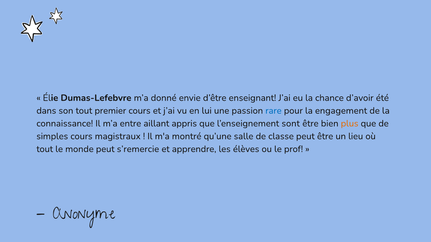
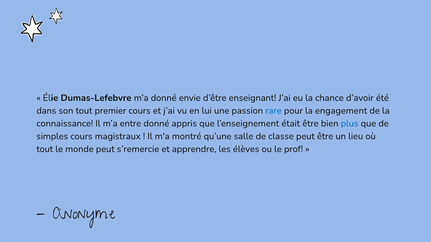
entre aillant: aillant -> donné (156, 124)
sont: sont -> était (291, 124)
plus colour: orange -> blue (350, 124)
